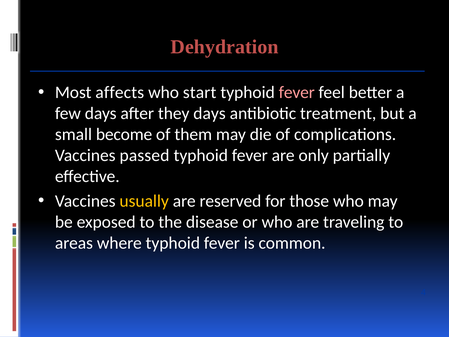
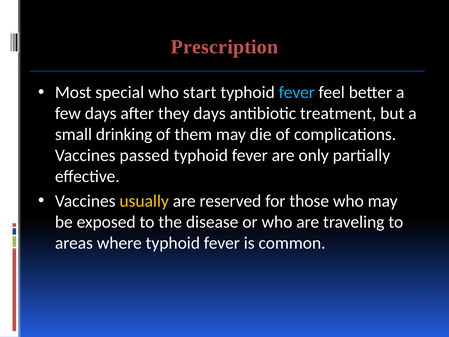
Dehydration: Dehydration -> Prescription (225, 47)
affects: affects -> special (120, 92)
fever colour: pink -> light blue (297, 92)
become: become -> drinking (124, 134)
